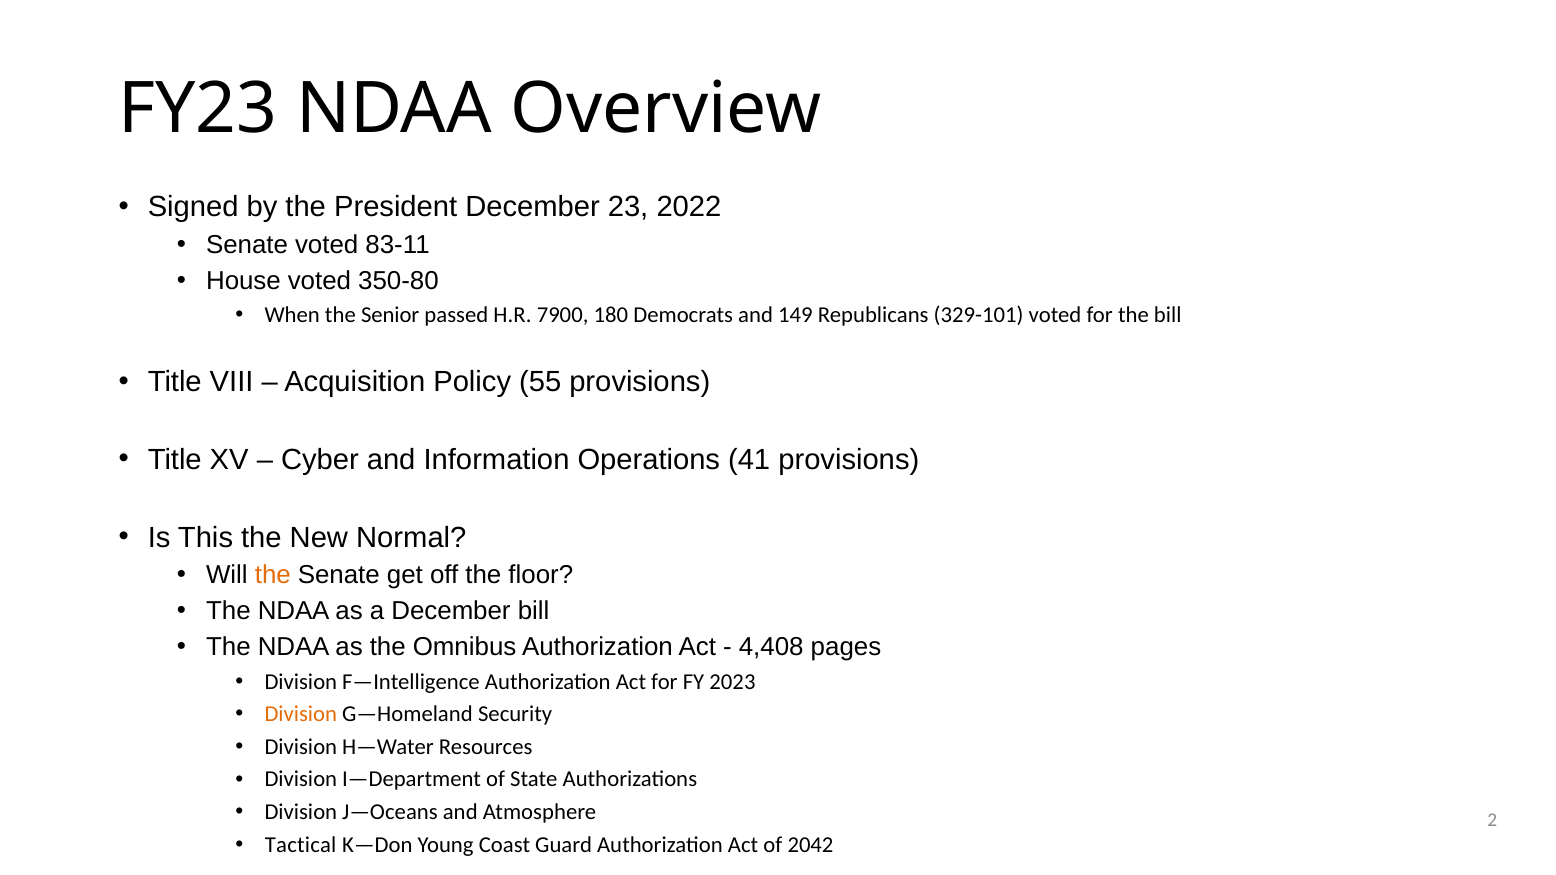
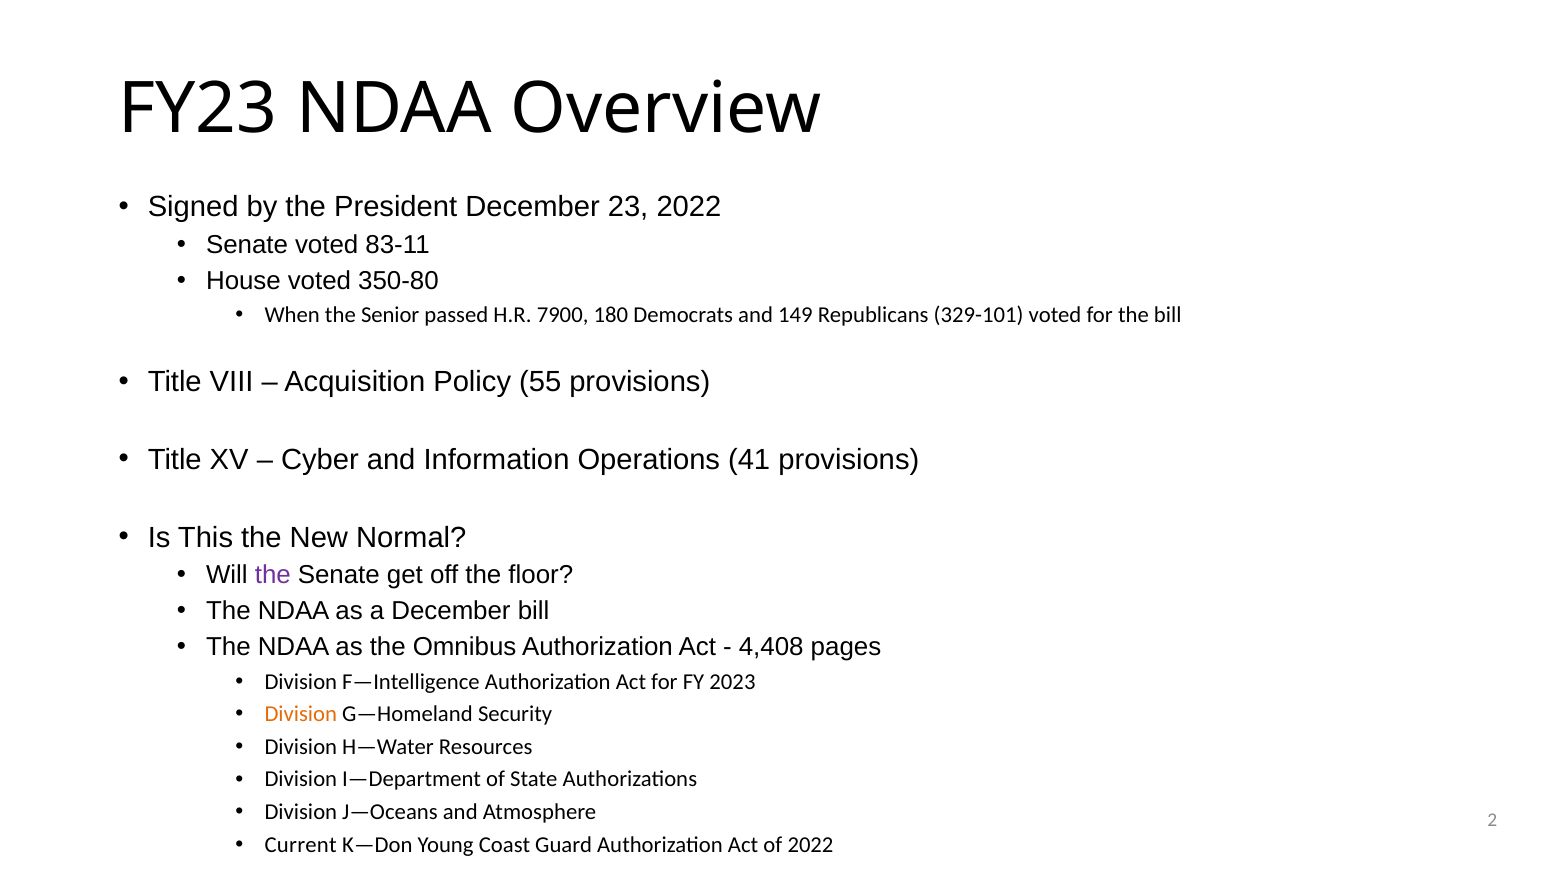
the colour: orange -> purple (273, 575)
Tactical: Tactical -> Current (301, 845)
of 2042: 2042 -> 2022 (810, 845)
